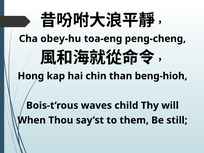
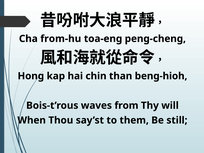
obey-hu: obey-hu -> from-hu (61, 39)
child: child -> from (126, 105)
